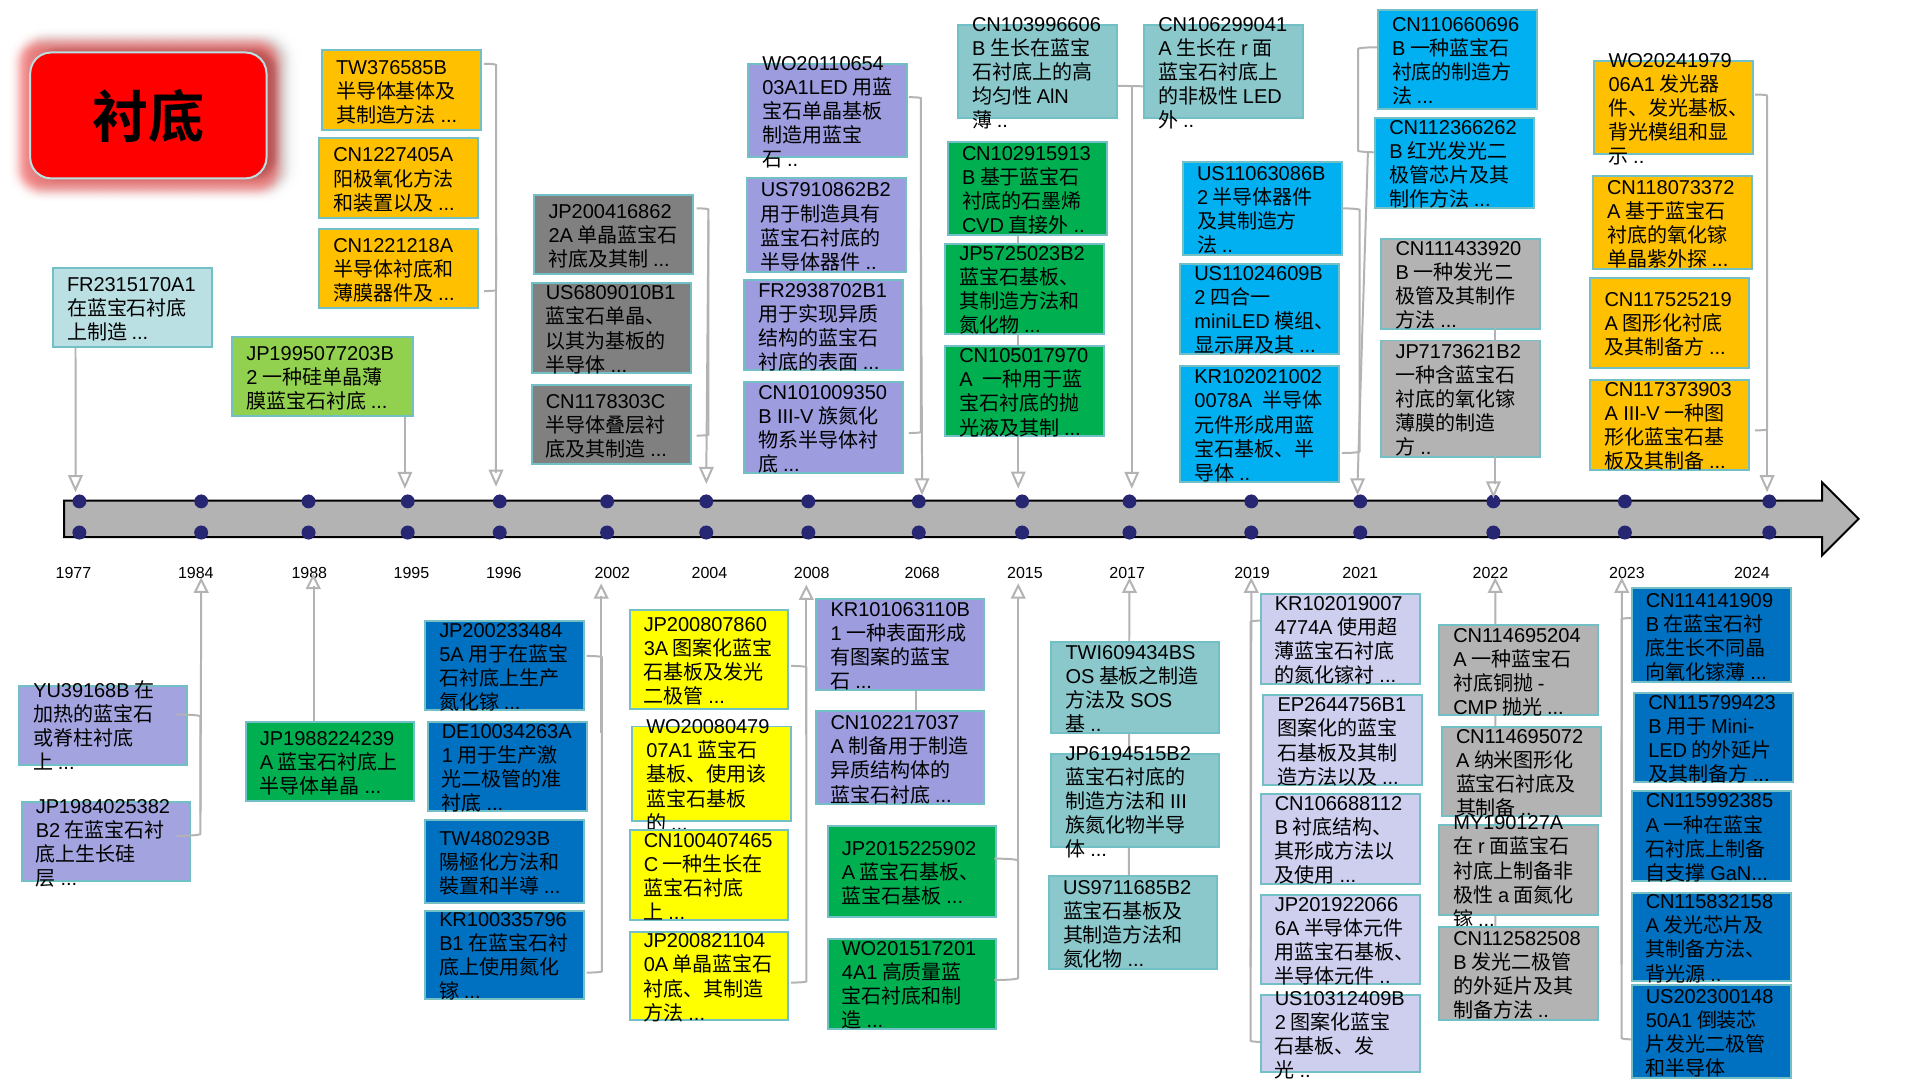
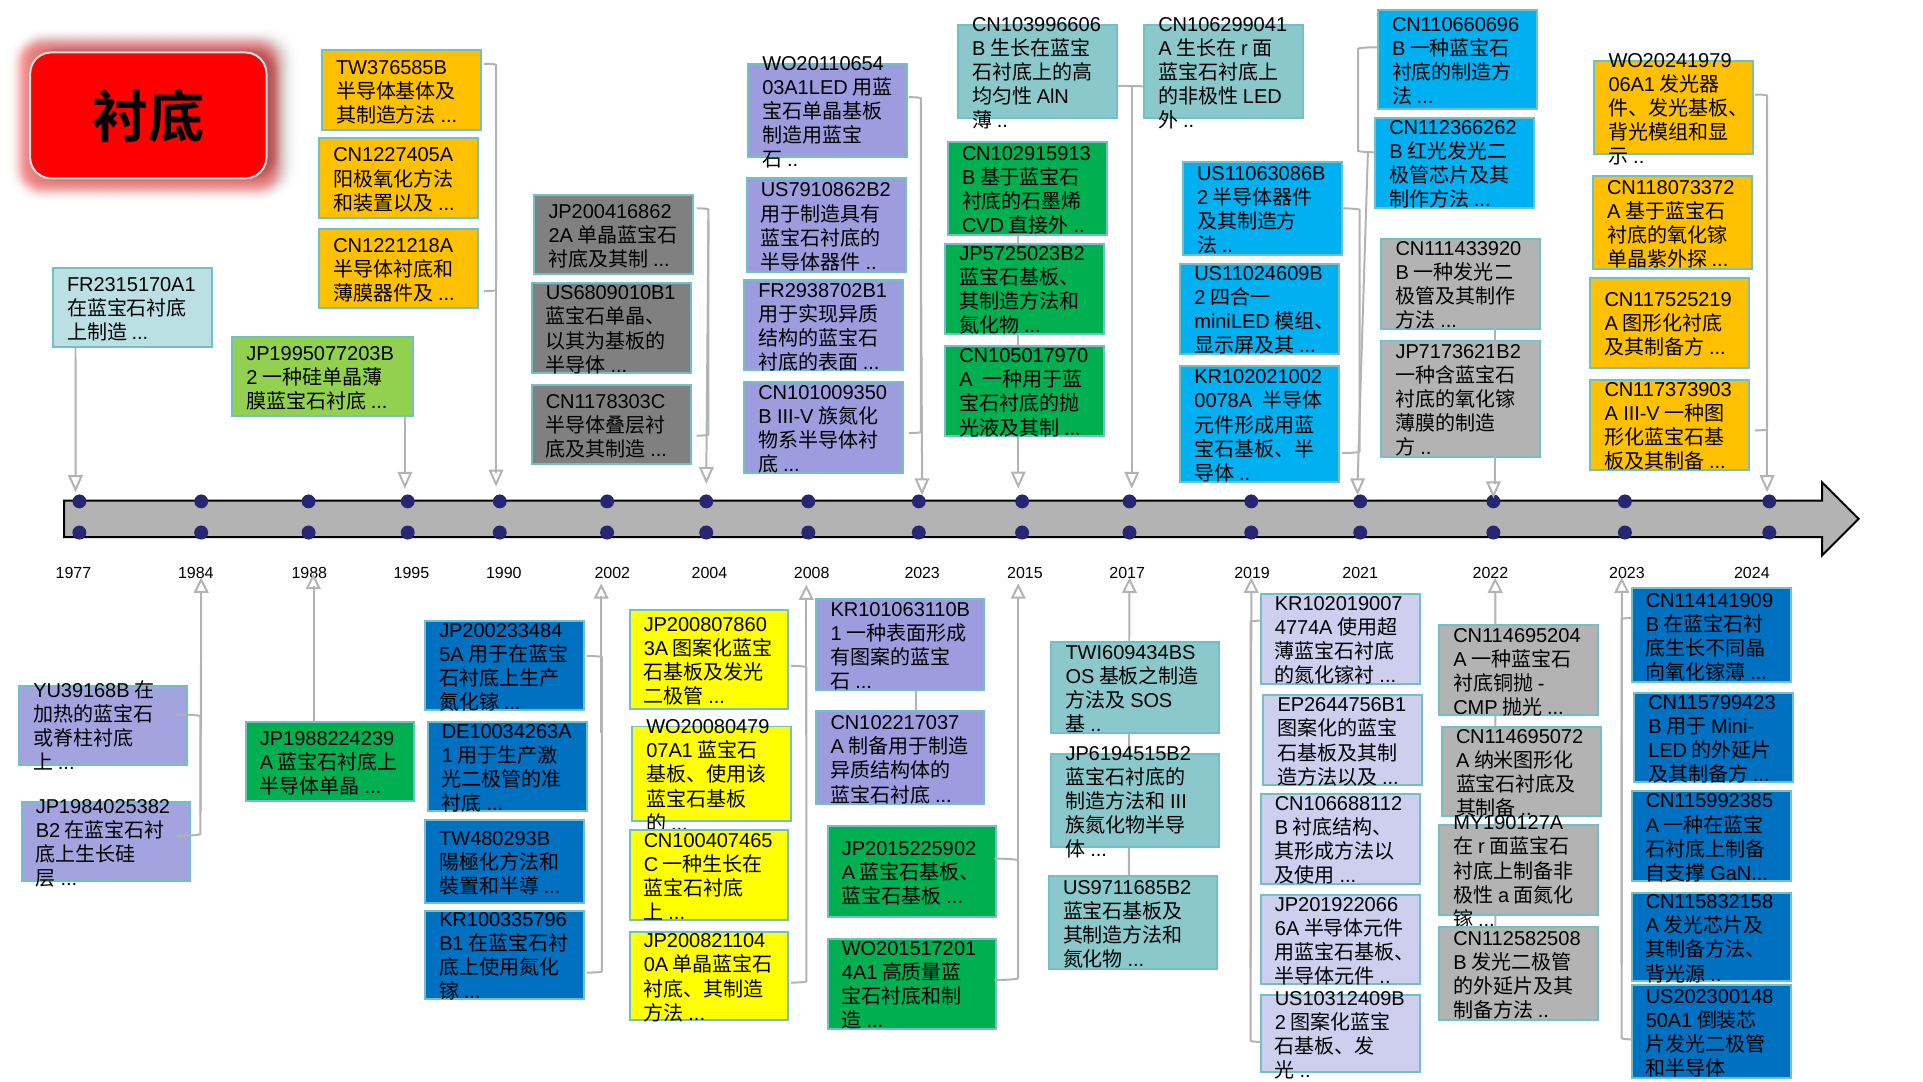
1996: 1996 -> 1990 (504, 573)
2004 2068: 2068 -> 2023 (922, 573)
